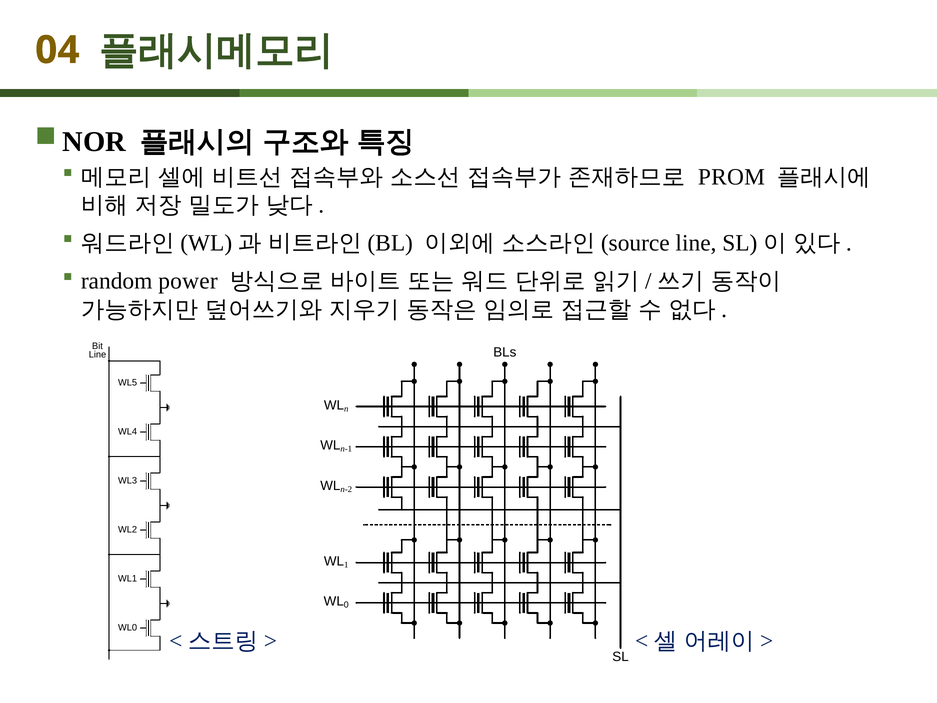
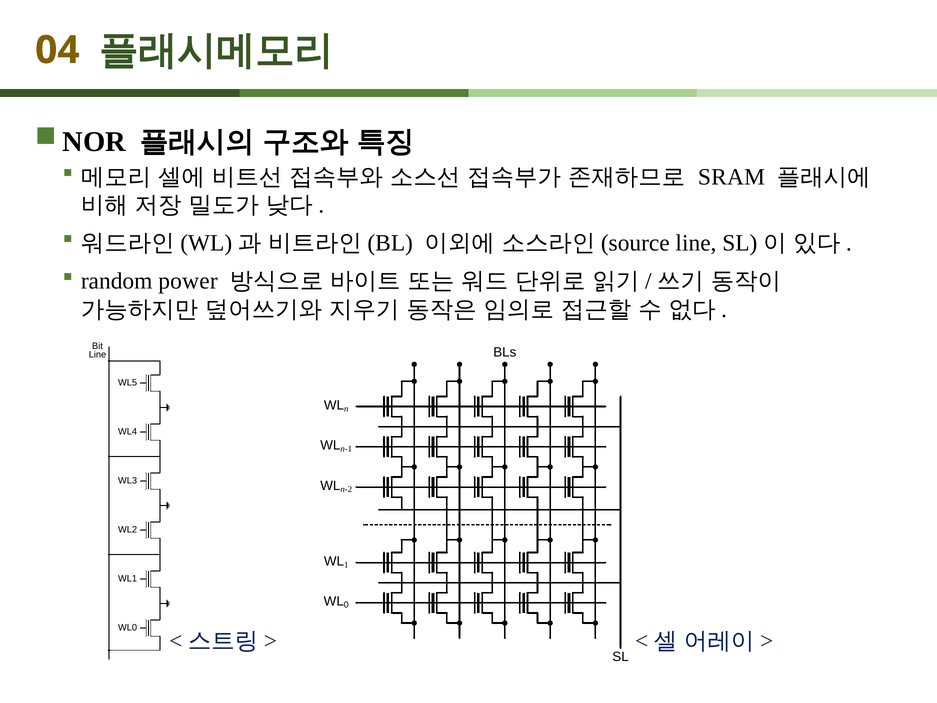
PROM: PROM -> SRAM (731, 177)
